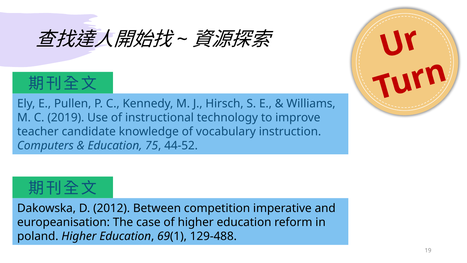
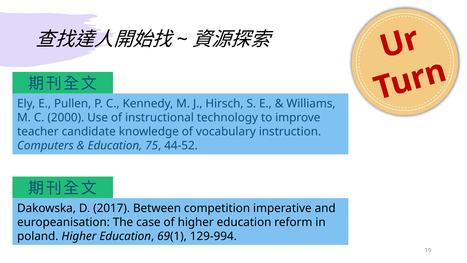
2019: 2019 -> 2000 (66, 118)
2012: 2012 -> 2017 (112, 208)
129-488: 129-488 -> 129-994 (213, 236)
